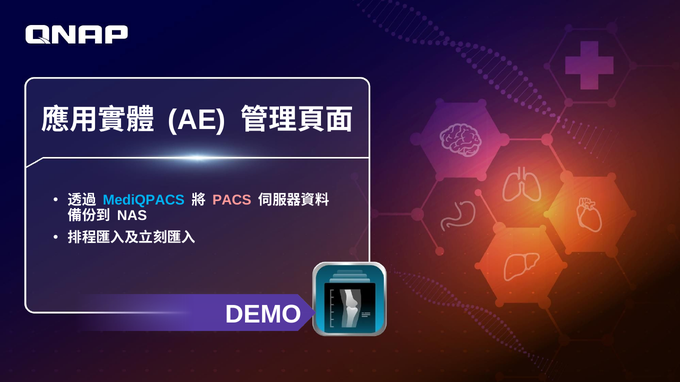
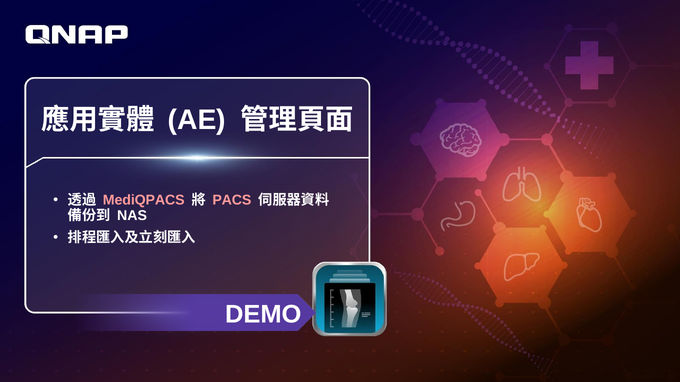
MediQPACS colour: light blue -> pink (144, 200)
